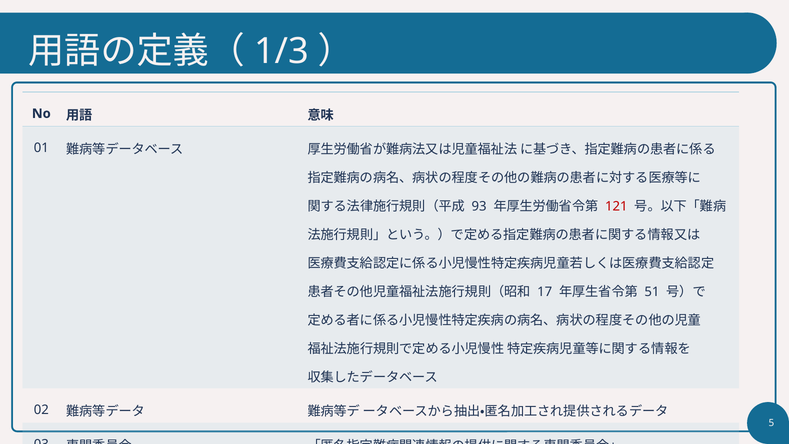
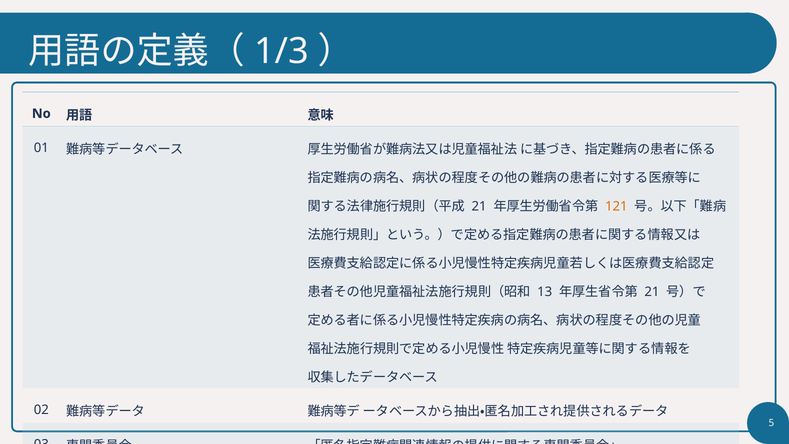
93: 93 -> 21 (479, 206)
121 colour: red -> orange (616, 206)
17: 17 -> 13 (545, 292)
51: 51 -> 21 (652, 292)
